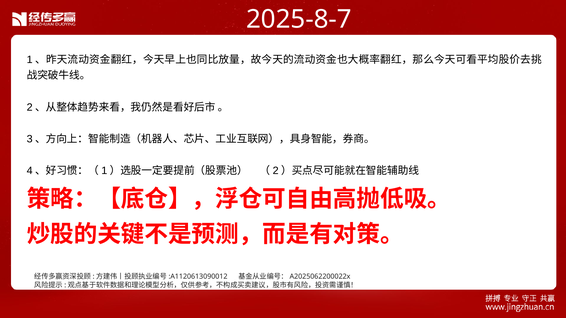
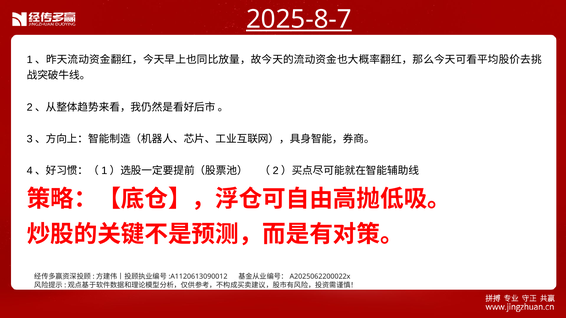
2025-8-7 underline: none -> present (299, 19)
